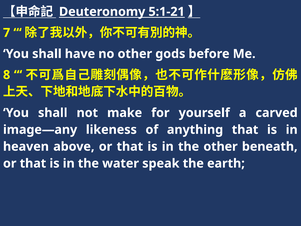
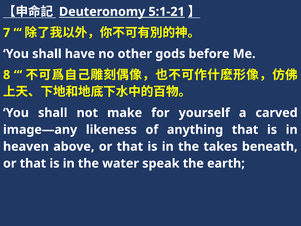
the other: other -> takes (221, 146)
